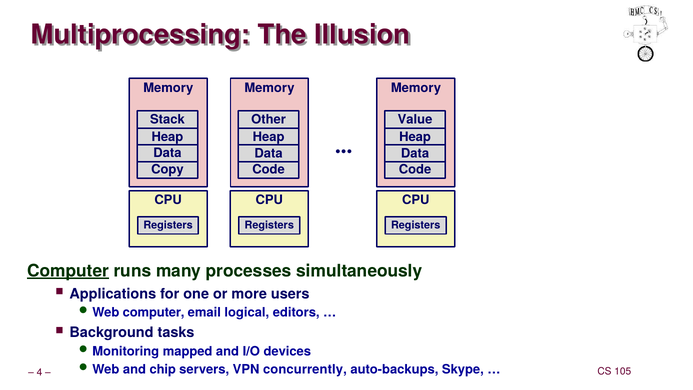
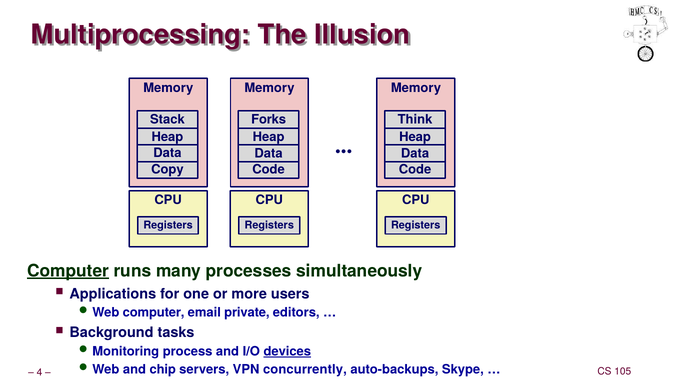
Other: Other -> Forks (269, 119)
Value: Value -> Think (415, 119)
logical: logical -> private (247, 312)
mapped: mapped -> process (188, 351)
devices underline: none -> present (287, 351)
